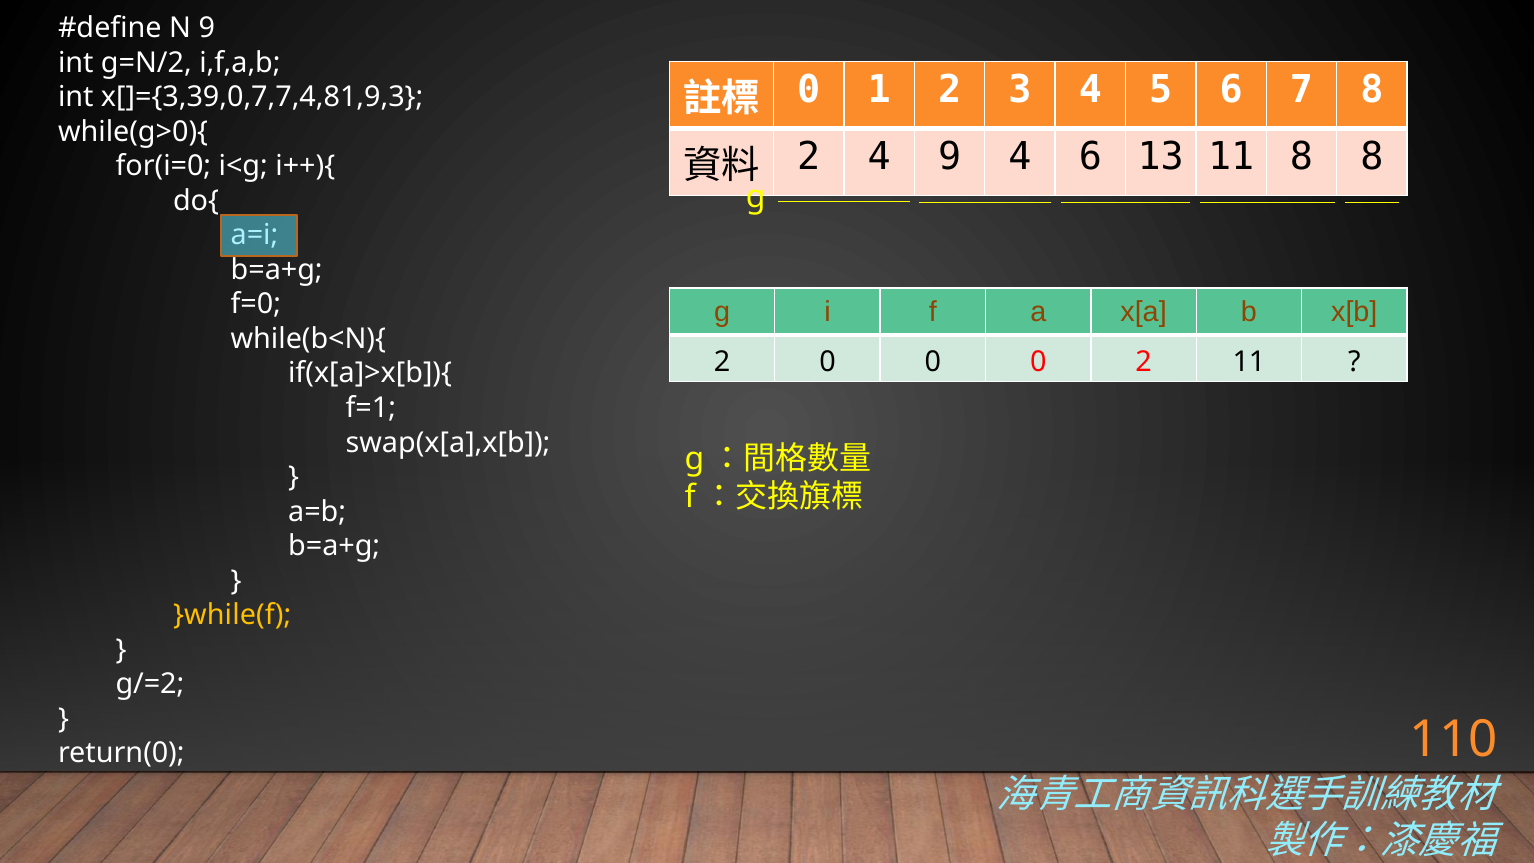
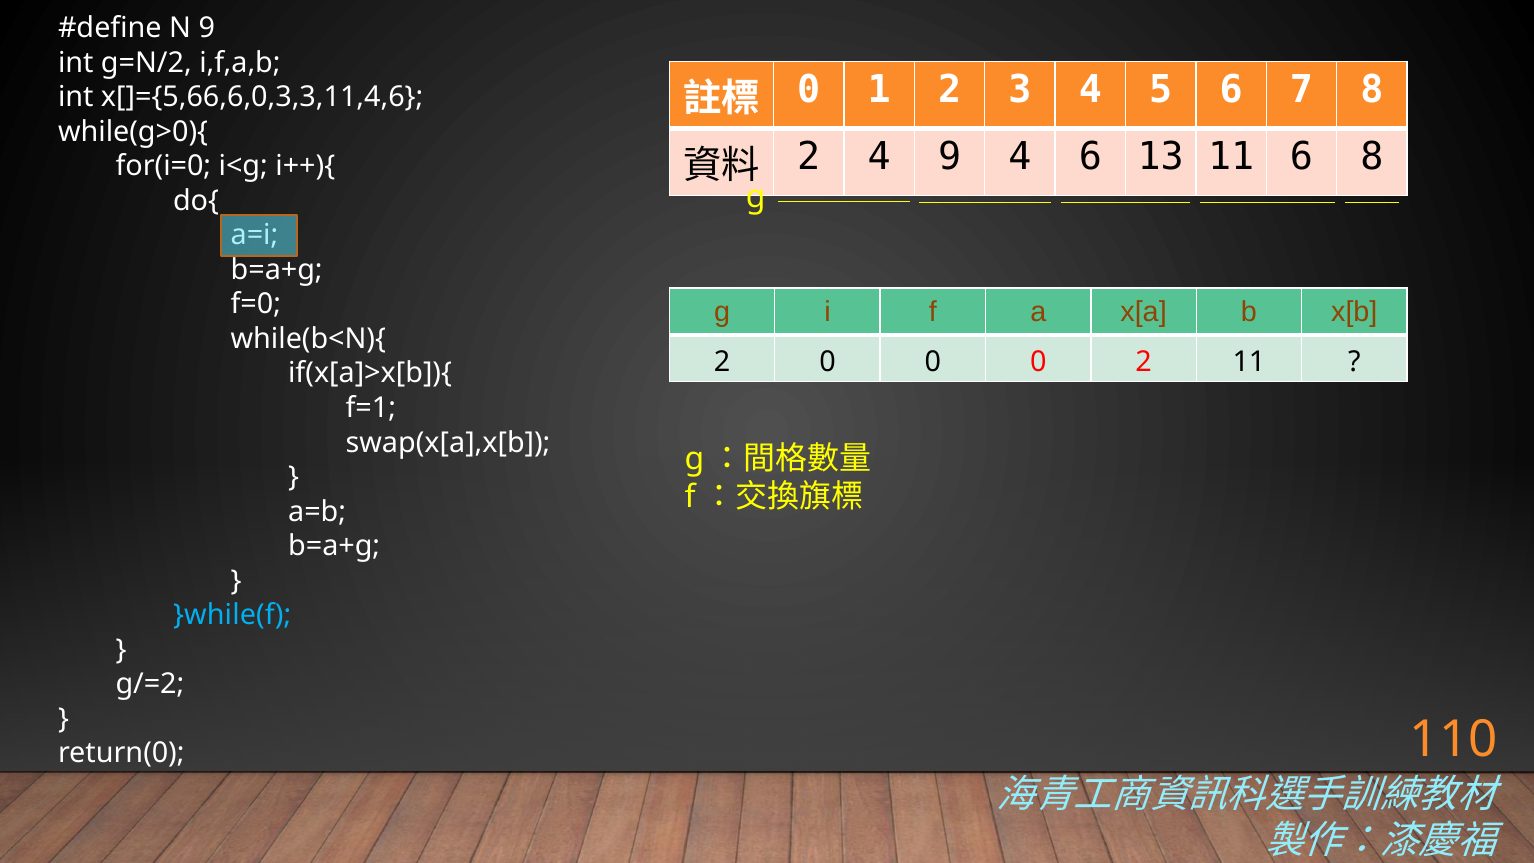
x[]={3,39,0,7,7,4,81,9,3: x[]={3,39,0,7,7,4,81,9,3 -> x[]={5,66,6,0,3,3,11,4,6 (262, 97)
11 8: 8 -> 6 (1301, 157)
}while(f colour: yellow -> light blue (232, 615)
